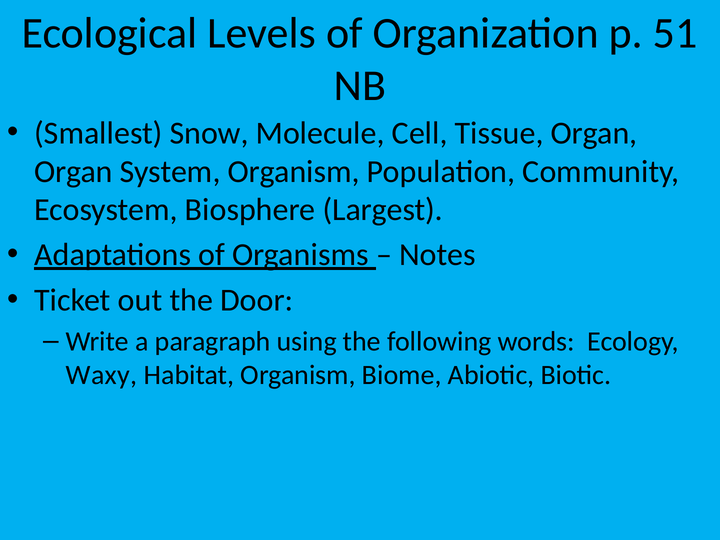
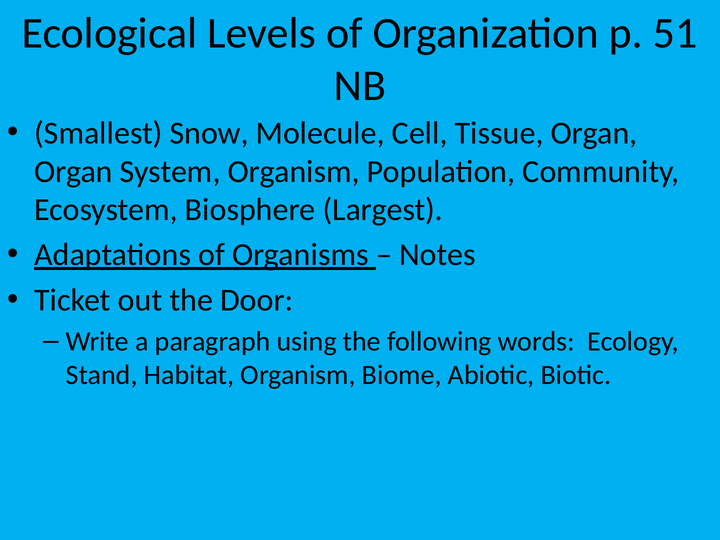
Waxy: Waxy -> Stand (102, 375)
